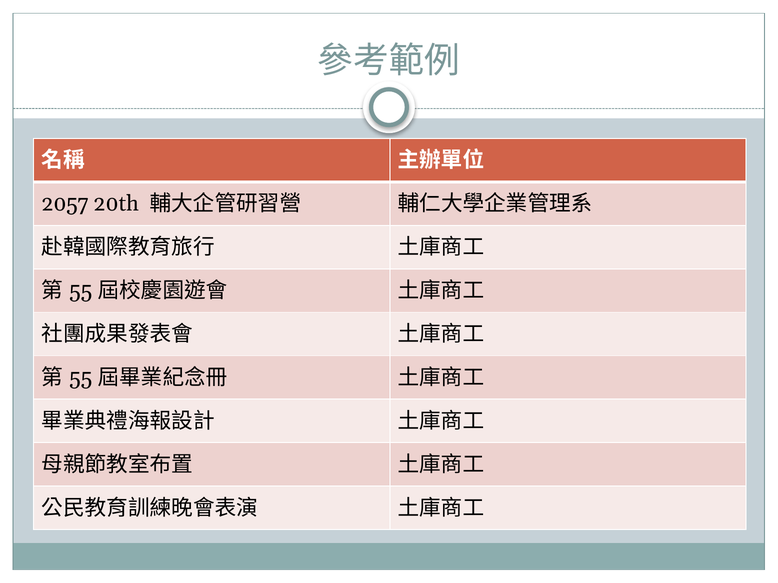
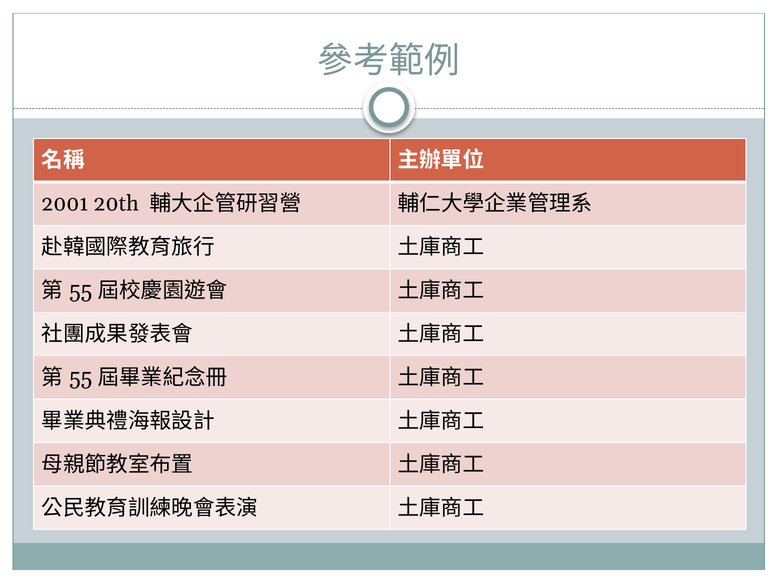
2057: 2057 -> 2001 (65, 204)
